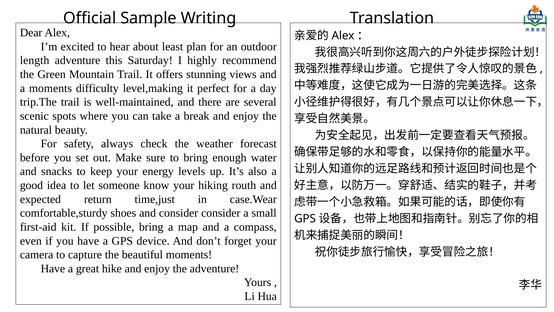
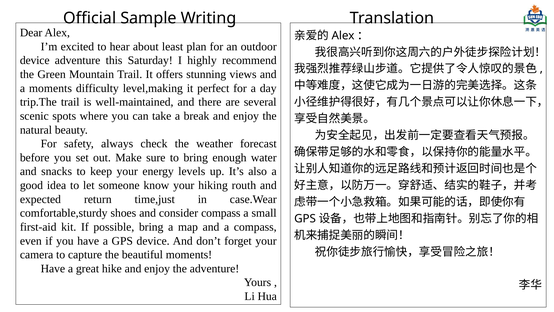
length: length -> device (35, 60)
consider consider: consider -> compass (221, 213)
